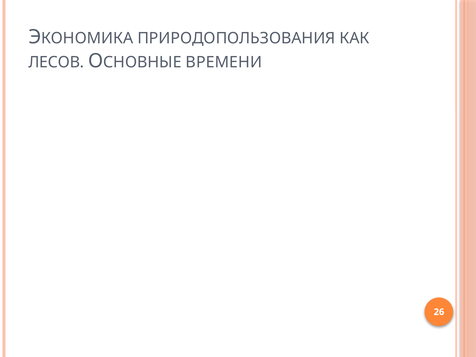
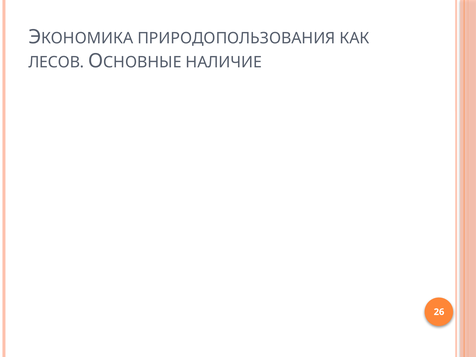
ВРЕМЕНИ: ВРЕМЕНИ -> НАЛИЧИЕ (224, 62)
